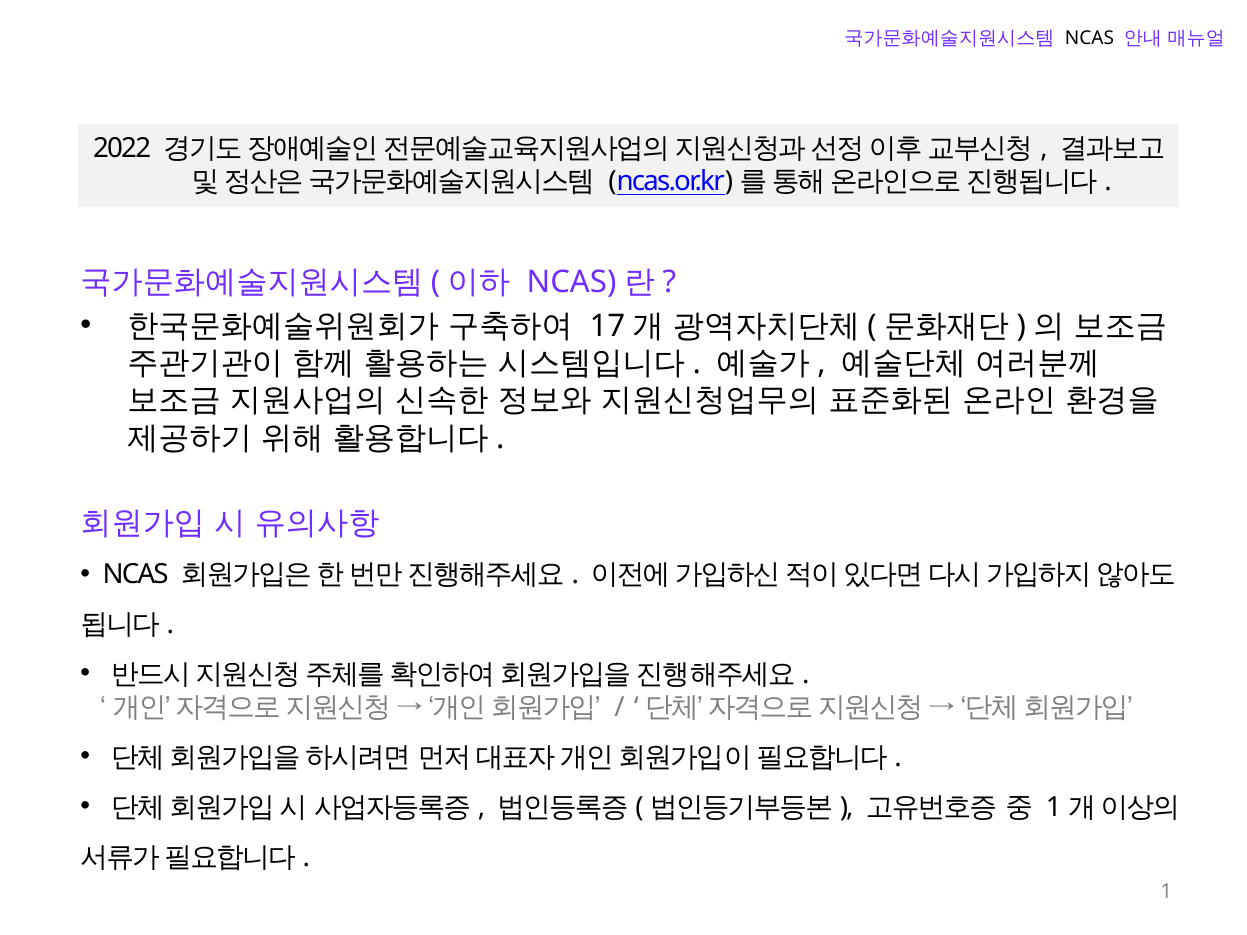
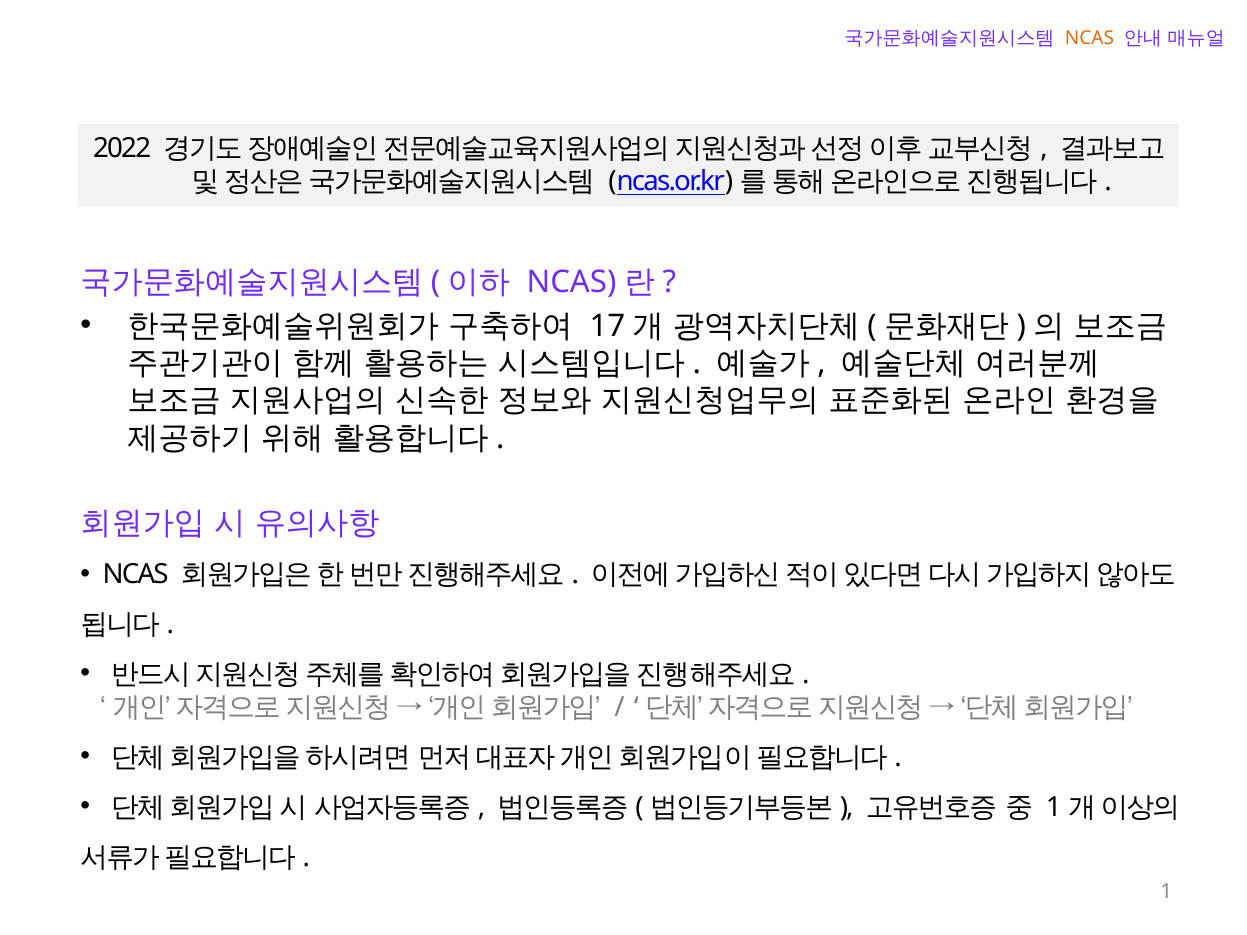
NCAS colour: black -> orange (1089, 38)
